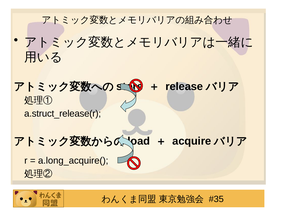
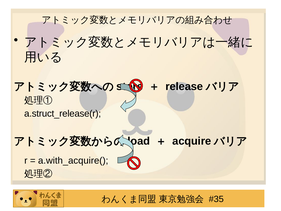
a.long_acquire(: a.long_acquire( -> a.with_acquire( (73, 160)
